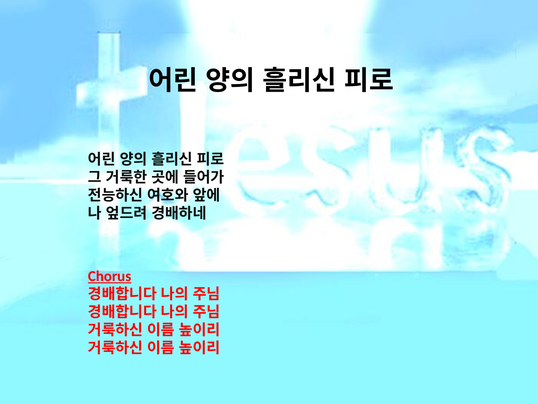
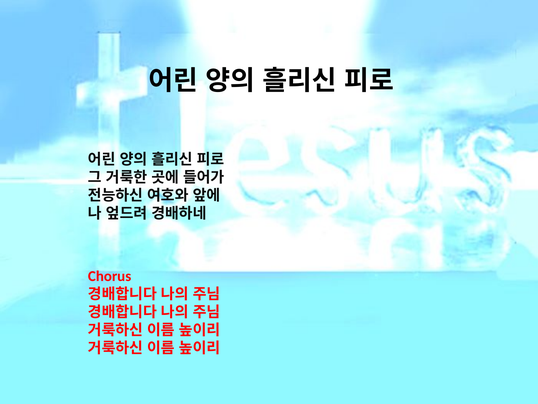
Chorus underline: present -> none (110, 276)
